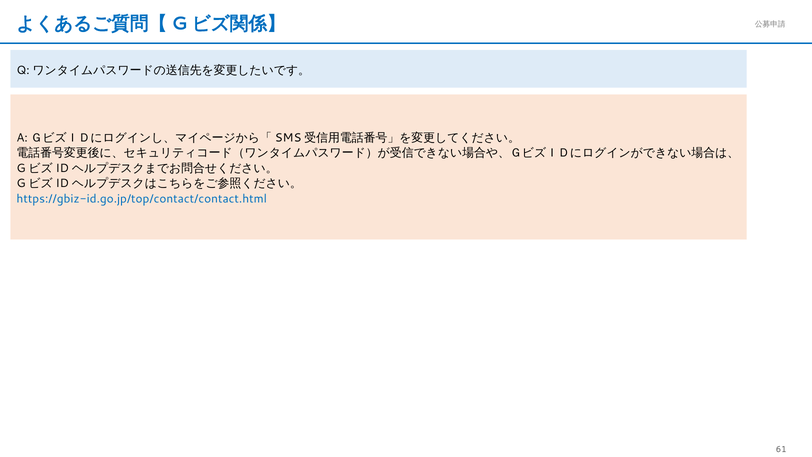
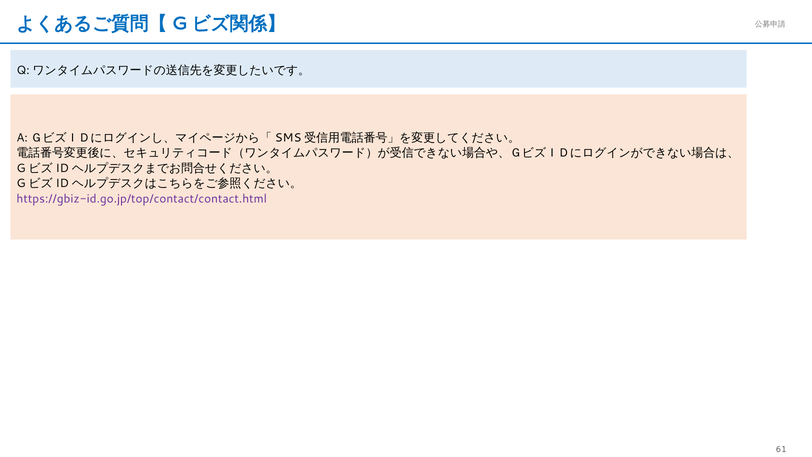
https://gbiz-id.go.jp/top/contact/contact.html colour: blue -> purple (142, 199)
